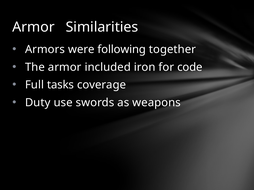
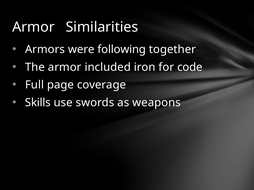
tasks: tasks -> page (60, 85)
Duty: Duty -> Skills (38, 103)
